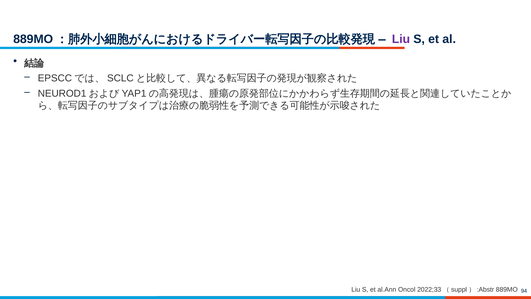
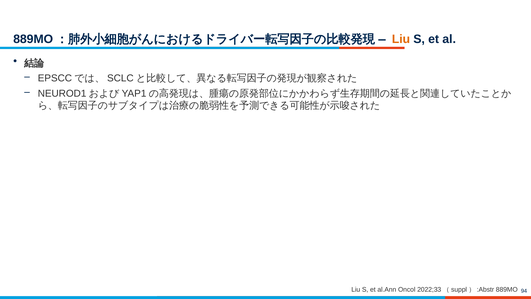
Liu colour: purple -> orange (401, 39)
